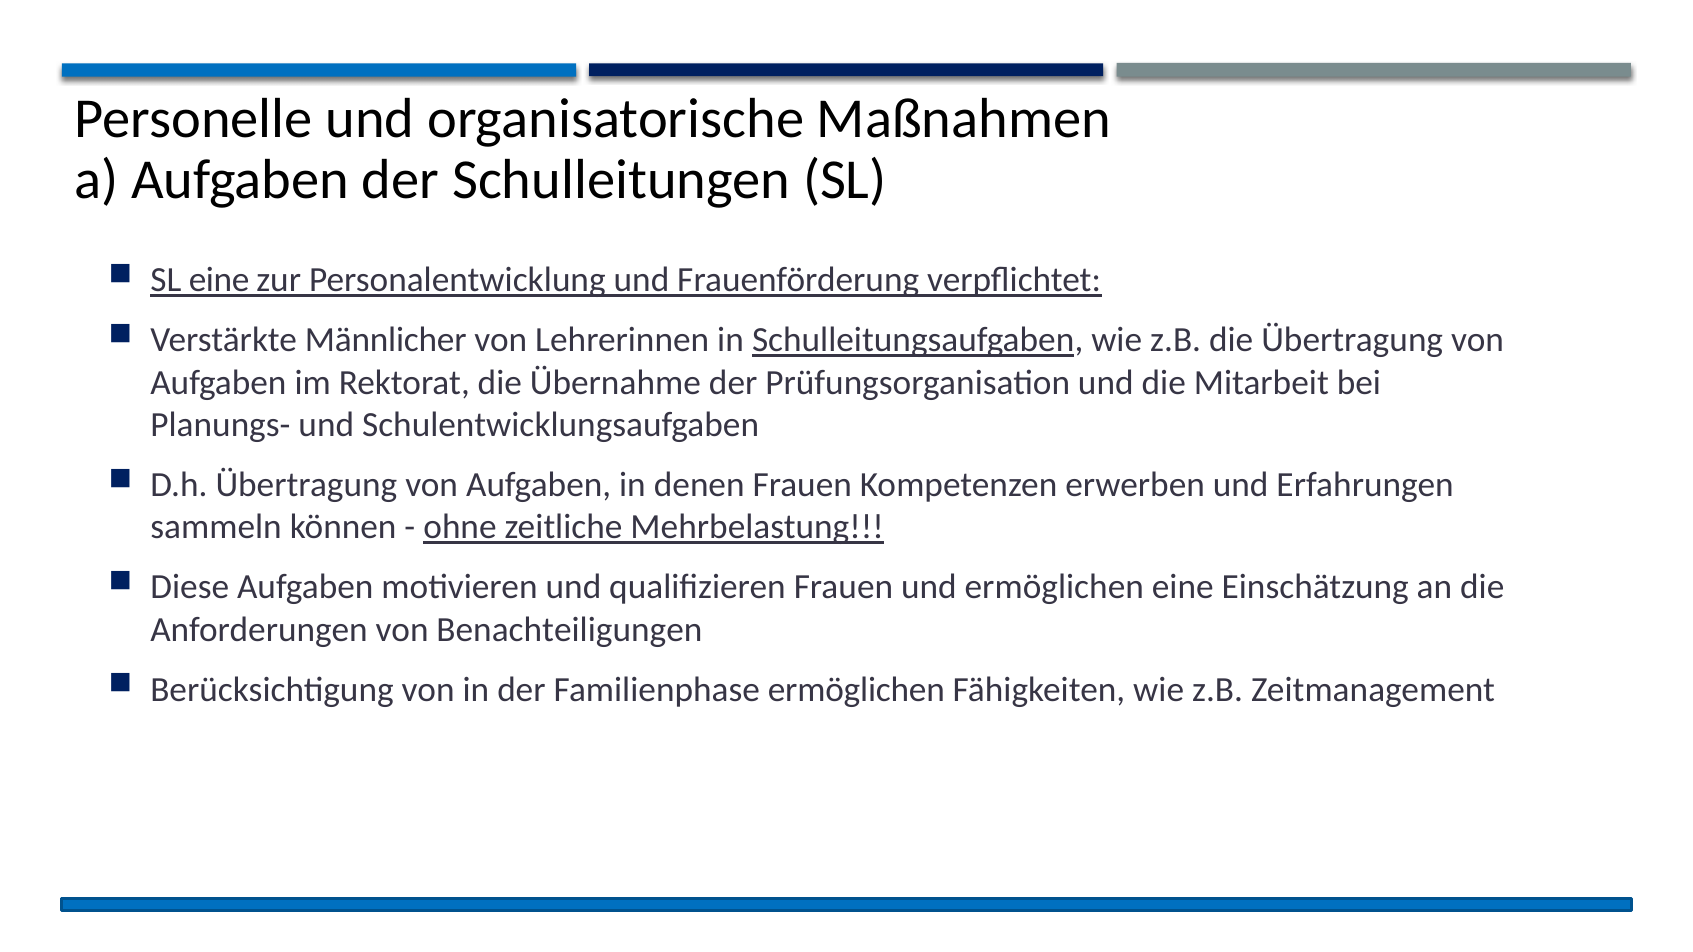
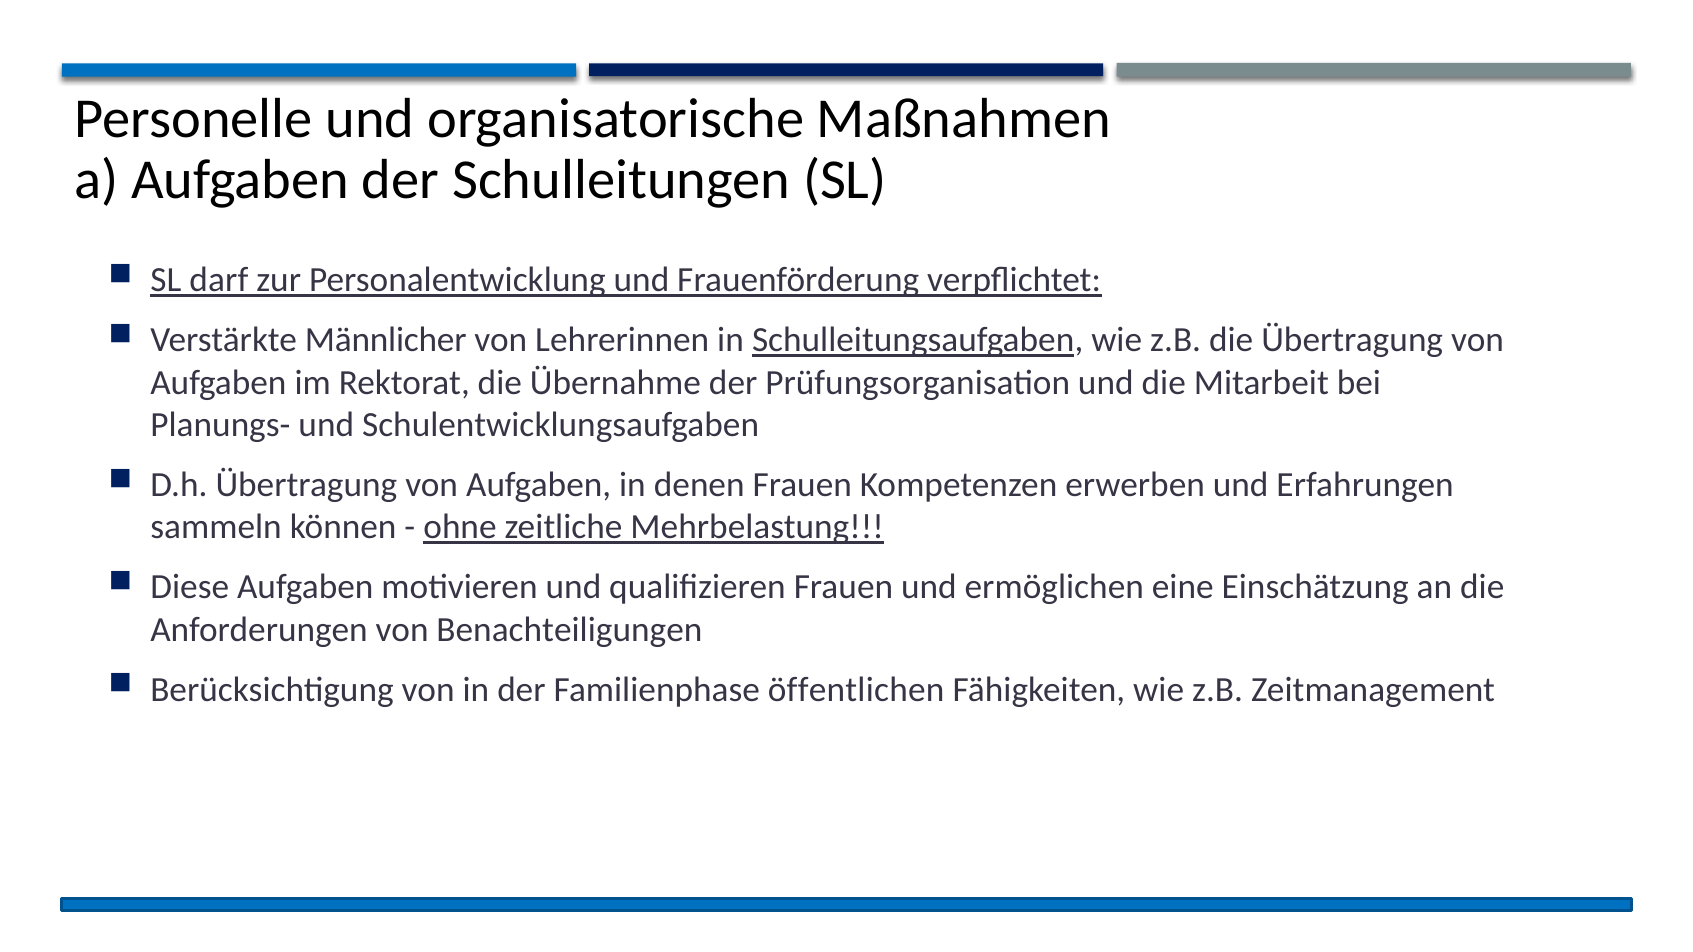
SL eine: eine -> darf (219, 280)
Familienphase ermöglichen: ermöglichen -> öffentlichen (856, 690)
